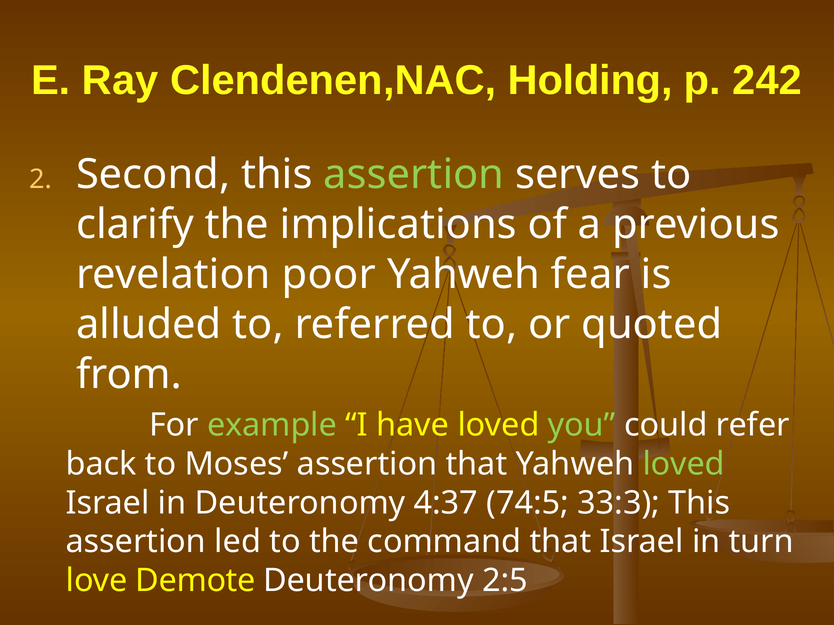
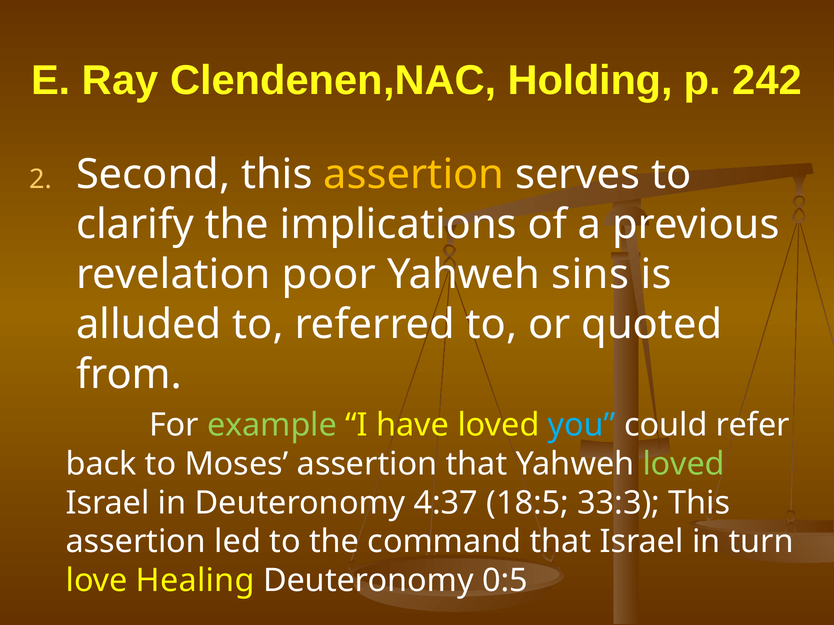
assertion colour: light green -> yellow (414, 175)
fear: fear -> sins (590, 275)
you colour: light green -> light blue (582, 425)
74:5: 74:5 -> 18:5 (528, 503)
Demote: Demote -> Healing (195, 581)
2:5: 2:5 -> 0:5 (505, 581)
